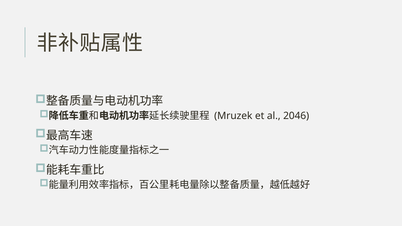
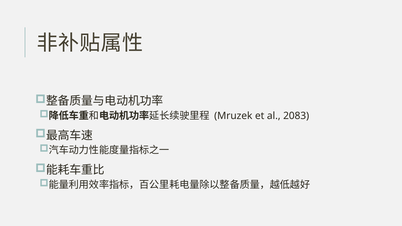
2046: 2046 -> 2083 (296, 116)
